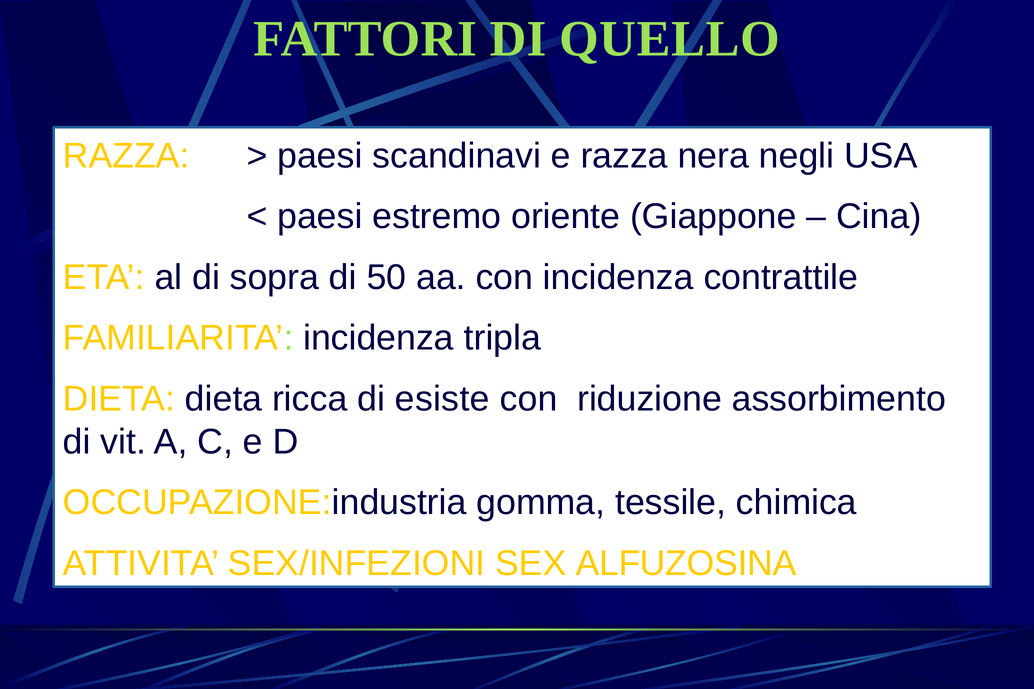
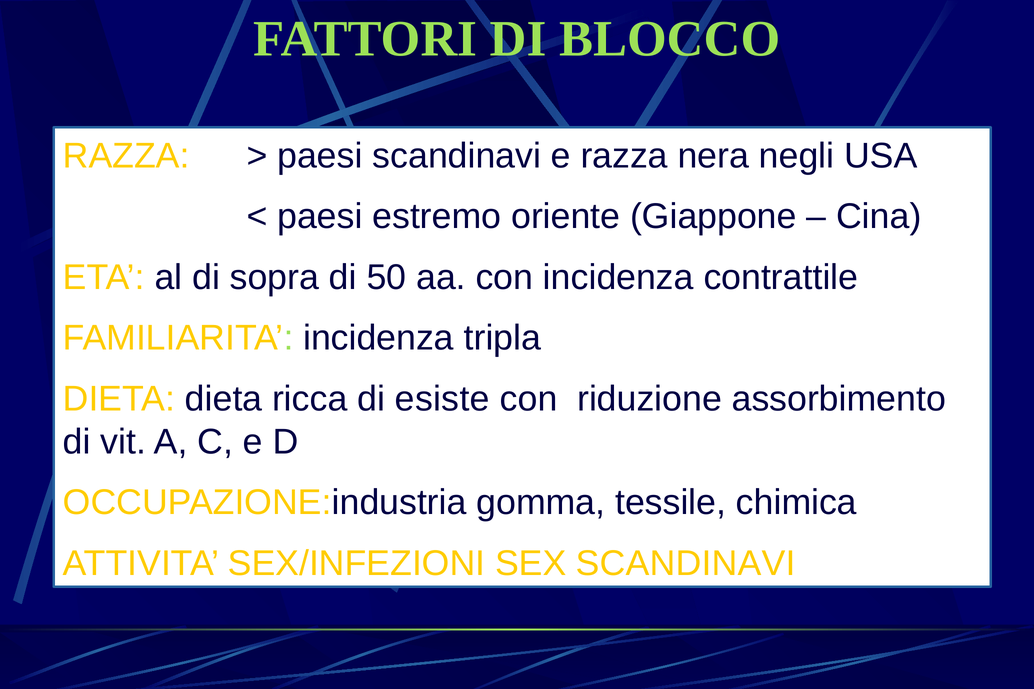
QUELLO: QUELLO -> BLOCCO (670, 39)
SEX ALFUZOSINA: ALFUZOSINA -> SCANDINAVI (686, 564)
